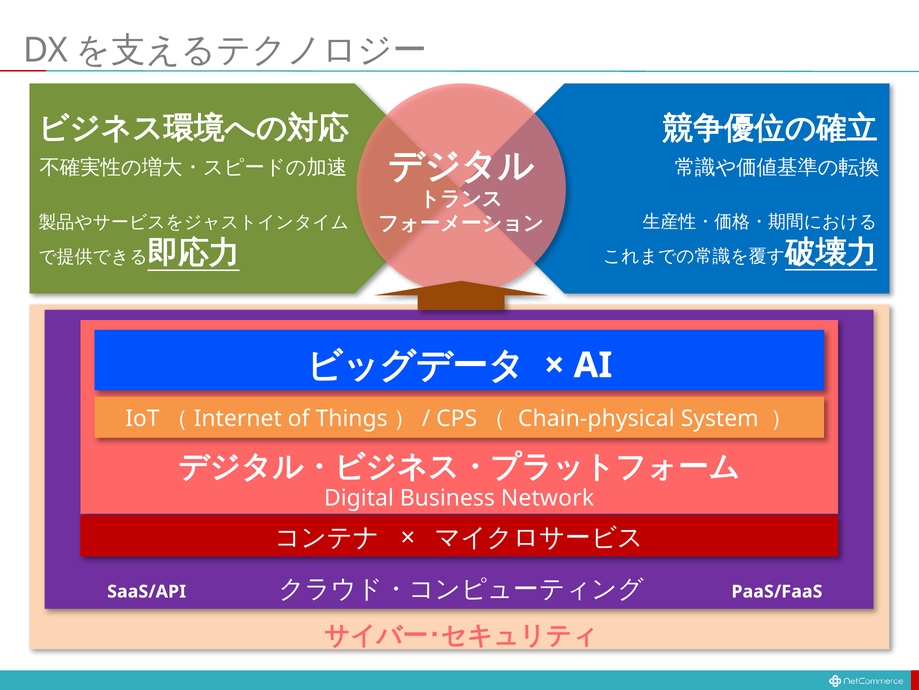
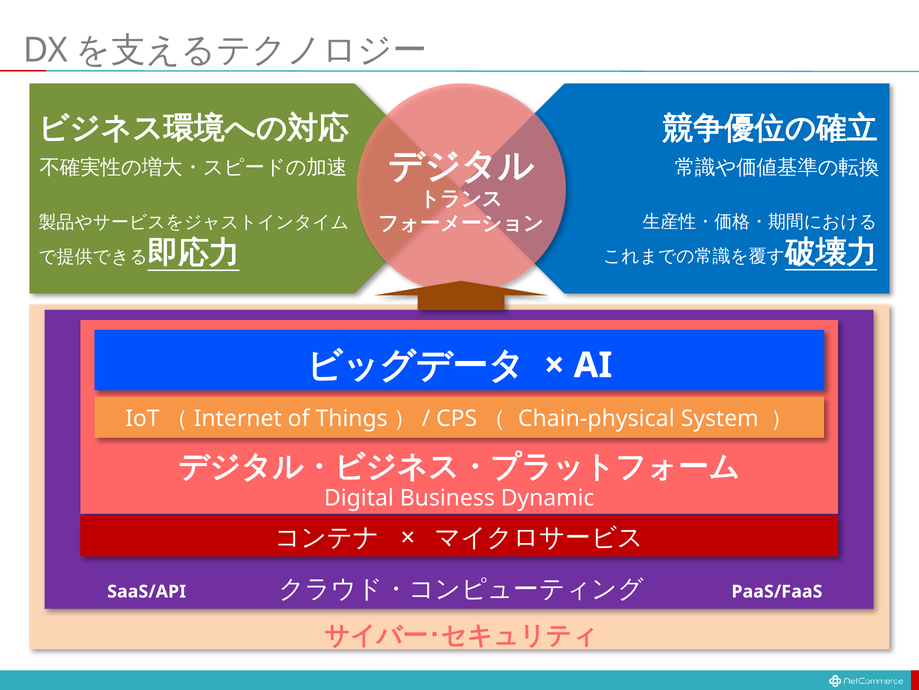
Network: Network -> Dynamic (548, 498)
